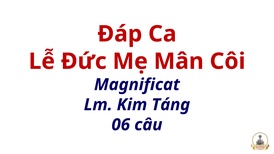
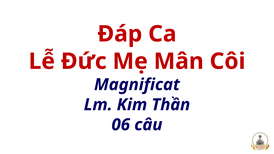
Táng: Táng -> Thần (171, 105)
